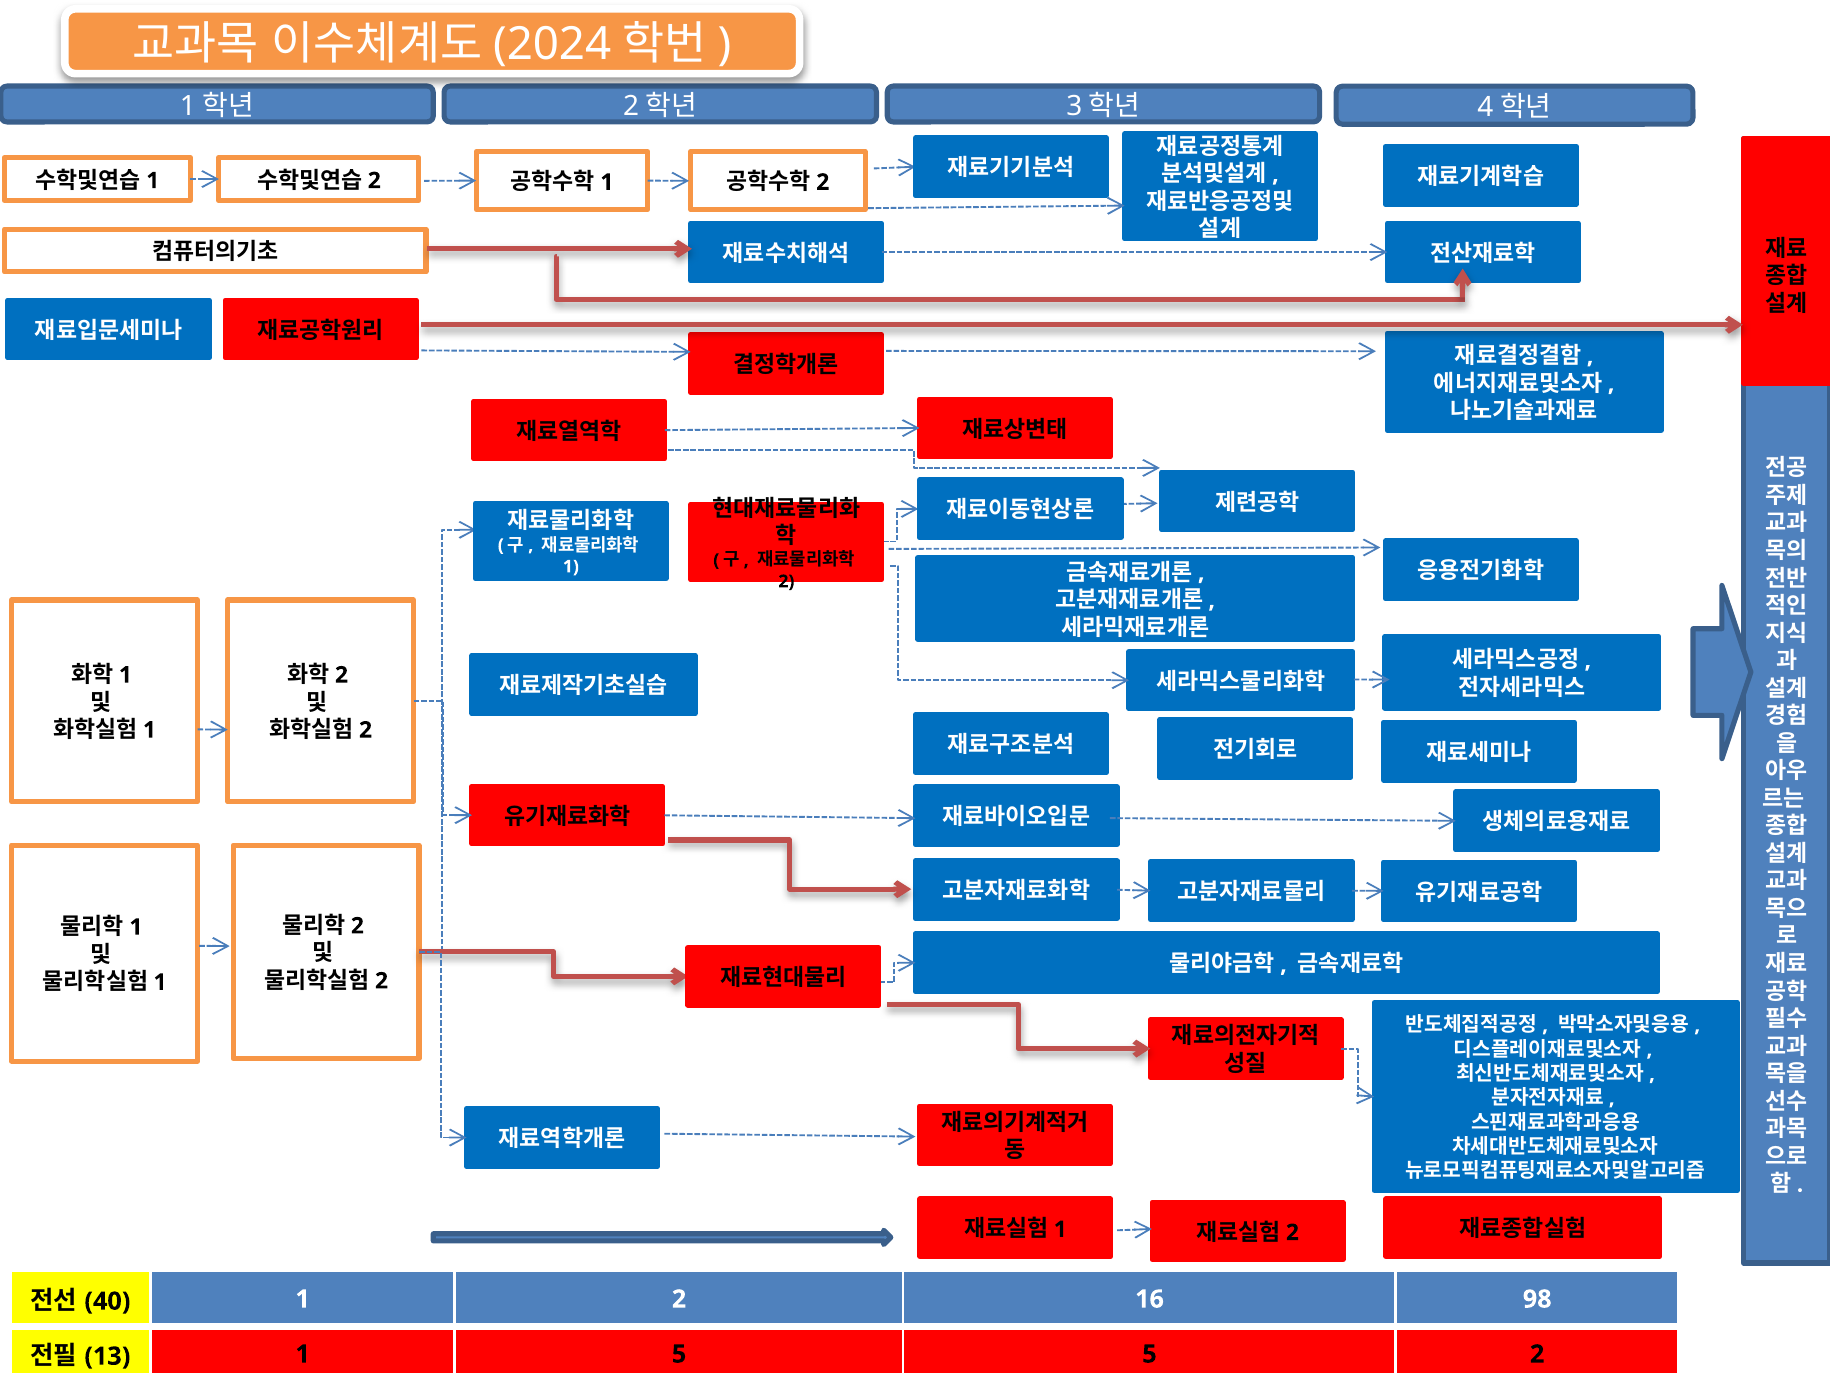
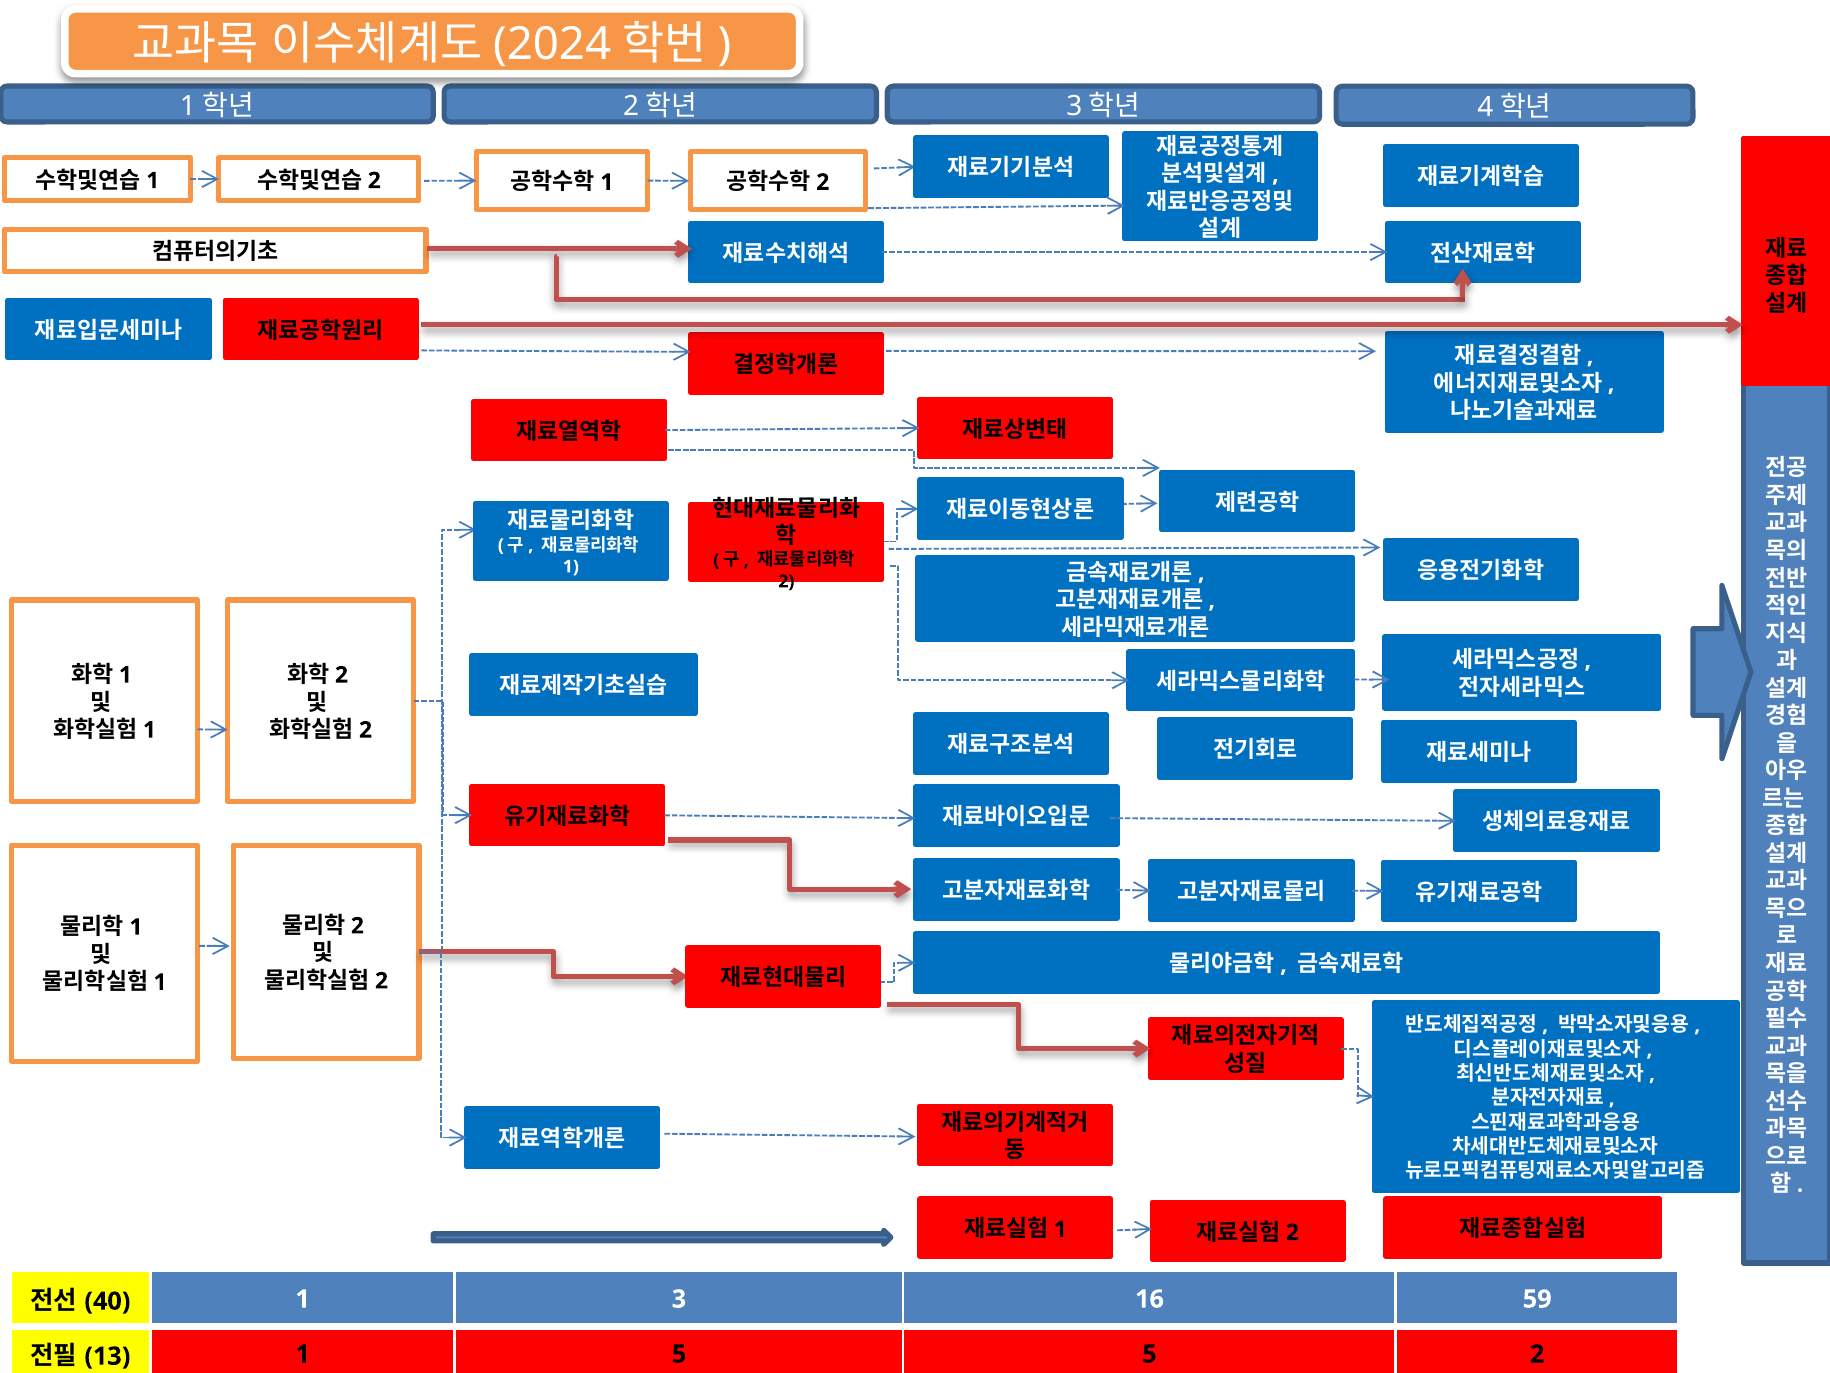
1 2: 2 -> 3 (679, 1299)
98: 98 -> 59 (1537, 1299)
